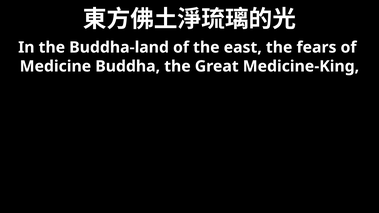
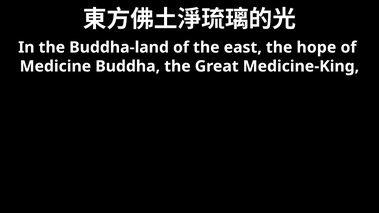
fears: fears -> hope (316, 47)
